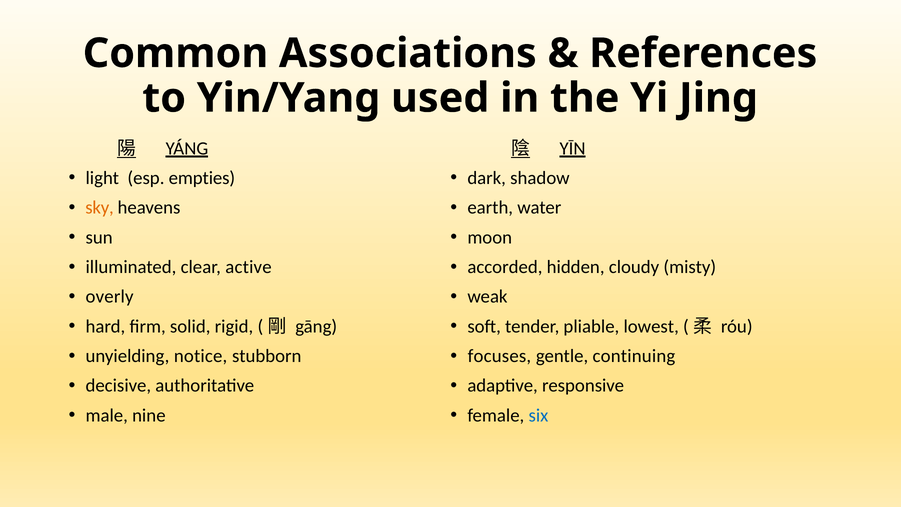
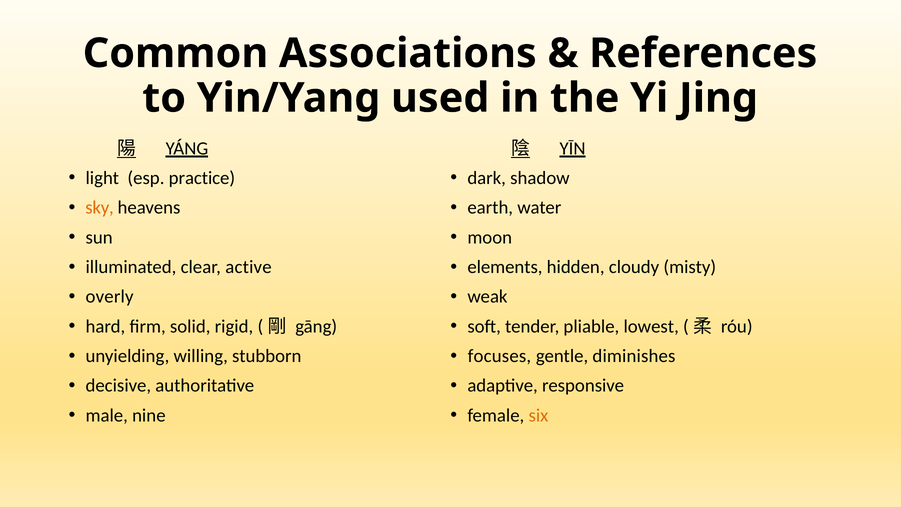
empties: empties -> practice (202, 178)
accorded: accorded -> elements (505, 267)
notice: notice -> willing (201, 356)
continuing: continuing -> diminishes (634, 356)
six colour: blue -> orange (538, 415)
